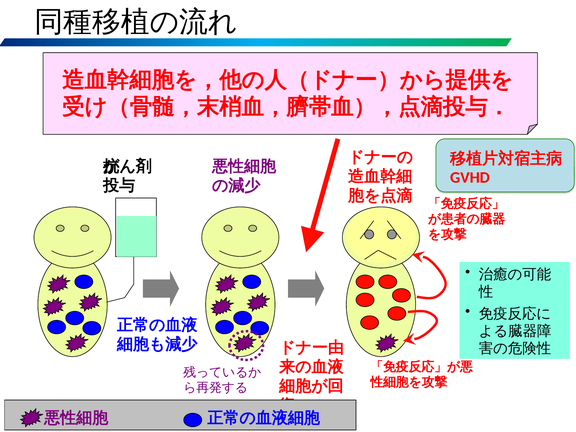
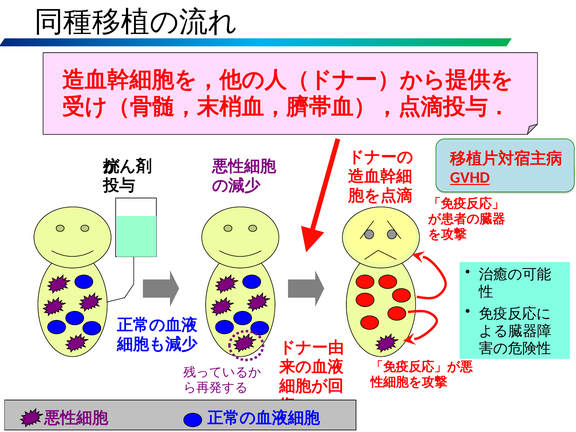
GVHD underline: none -> present (470, 178)
